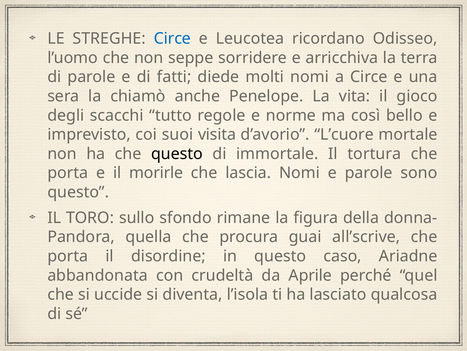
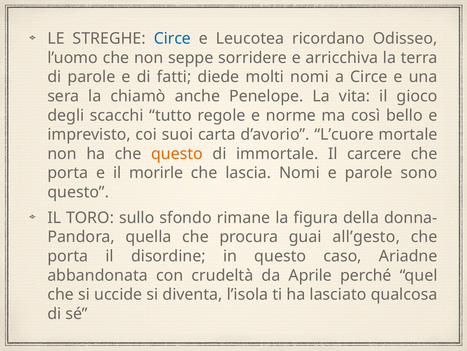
visita: visita -> carta (217, 134)
questo colour: black -> orange (177, 153)
tortura: tortura -> carcere (374, 153)
all’scrive: all’scrive -> all’gesto (366, 236)
